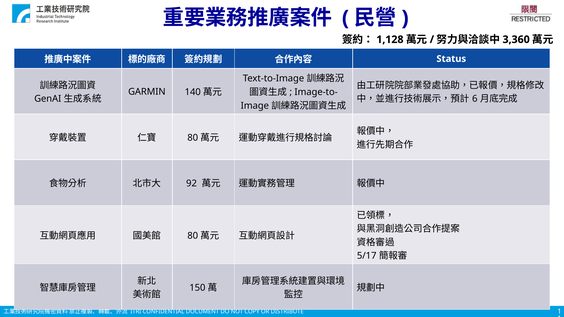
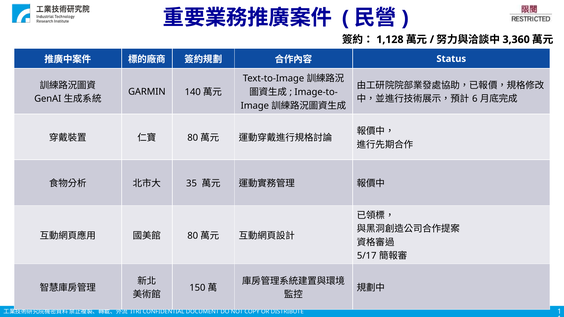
92: 92 -> 35 (192, 184)
